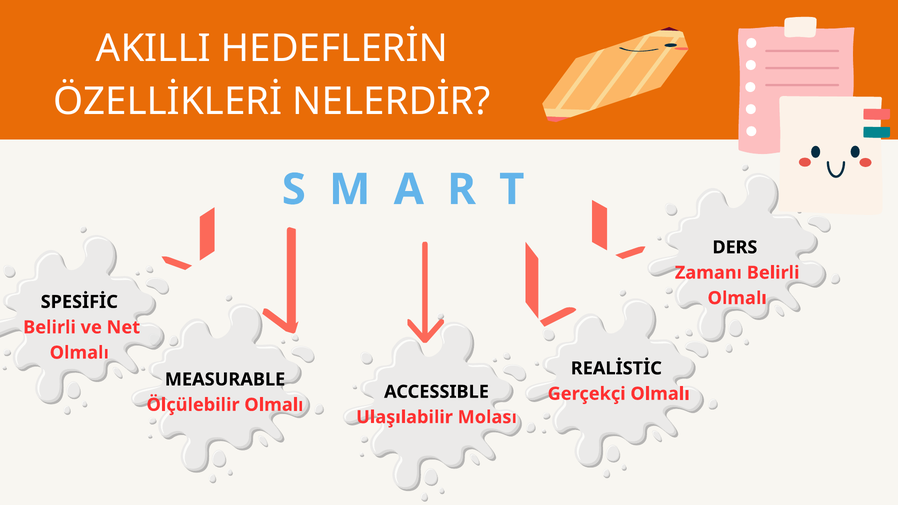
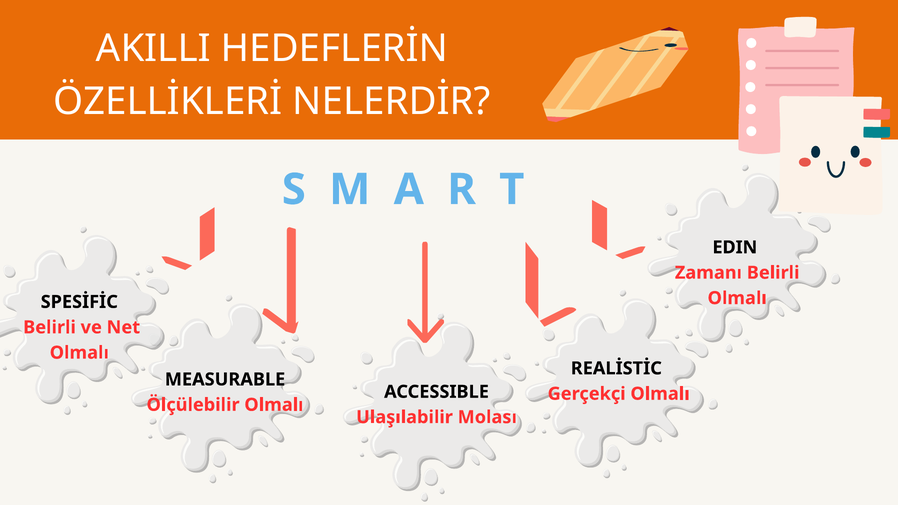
DERS: DERS -> EDIN (735, 247)
